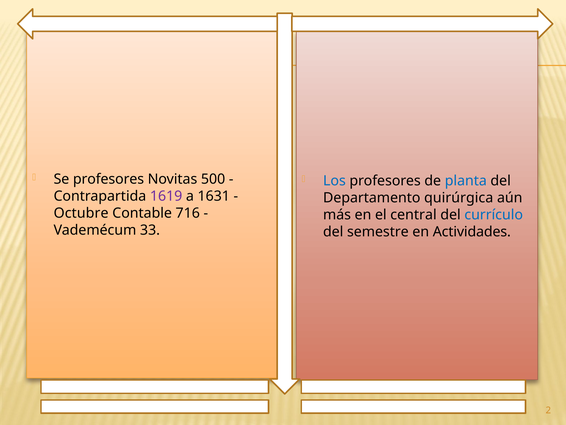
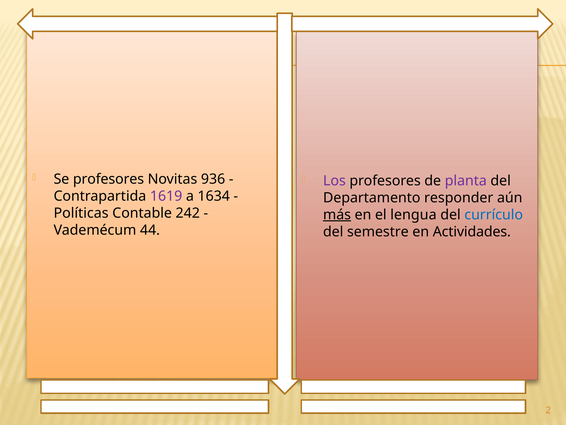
500: 500 -> 936 (213, 179)
Los colour: blue -> purple (334, 181)
planta colour: blue -> purple (466, 181)
1631: 1631 -> 1634 (214, 196)
quirúrgica: quirúrgica -> responder (459, 198)
Octubre: Octubre -> Políticas (81, 213)
716: 716 -> 242 (188, 213)
más underline: none -> present (337, 215)
central: central -> lengua (413, 215)
33: 33 -> 44 (150, 230)
